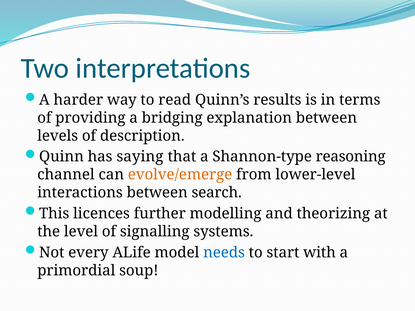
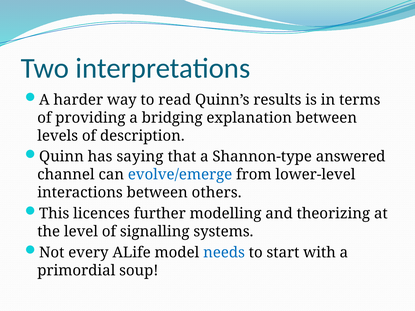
reasoning: reasoning -> answered (351, 157)
evolve/emerge colour: orange -> blue (180, 175)
search: search -> others (217, 193)
